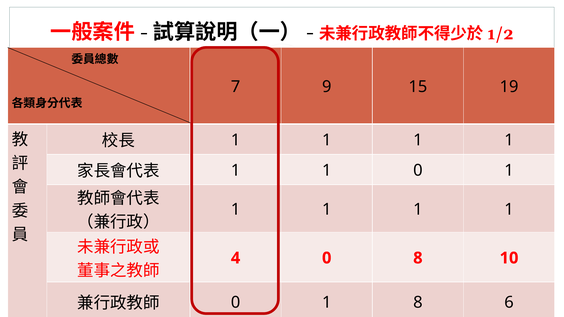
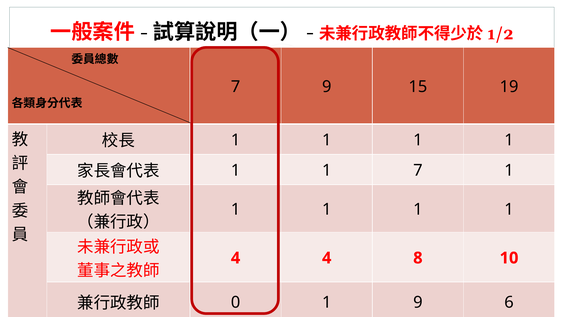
1 0: 0 -> 7 (418, 171)
4 0: 0 -> 4 (327, 258)
1 8: 8 -> 9 (418, 303)
